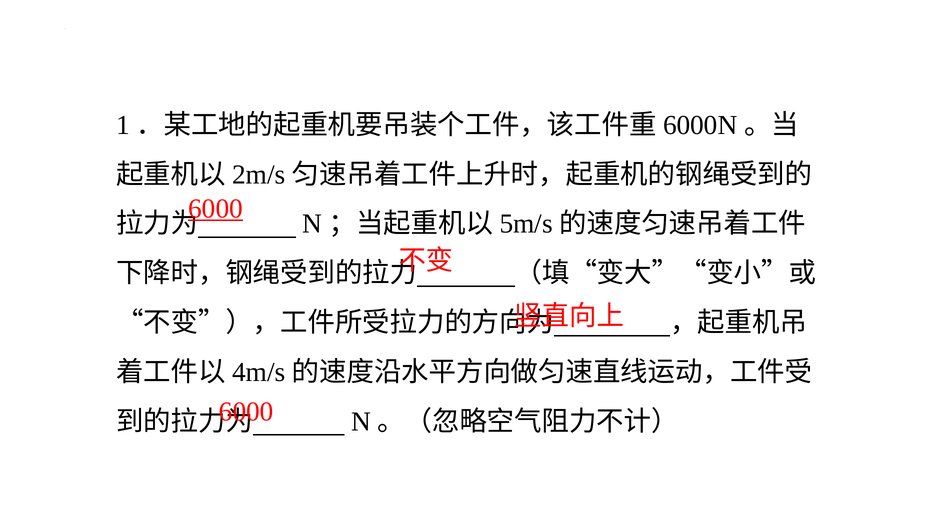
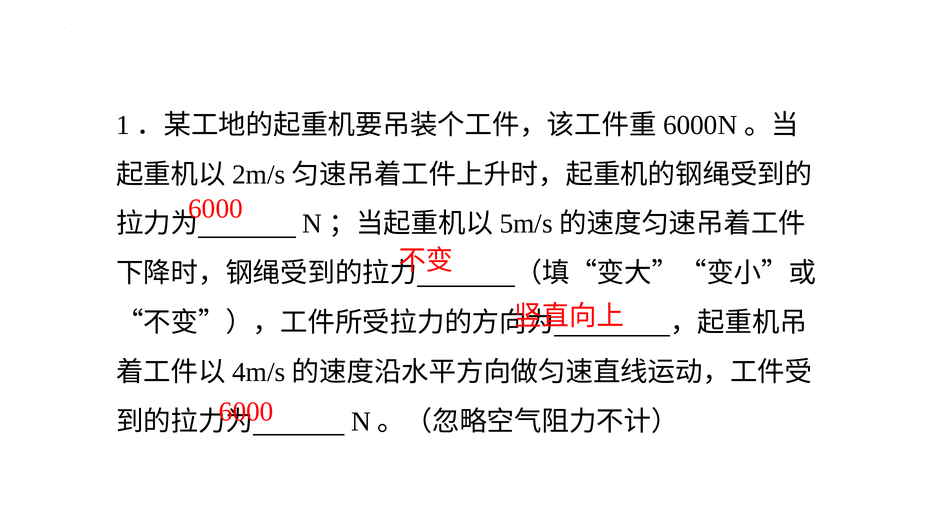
6000 underline: present -> none (216, 208)
